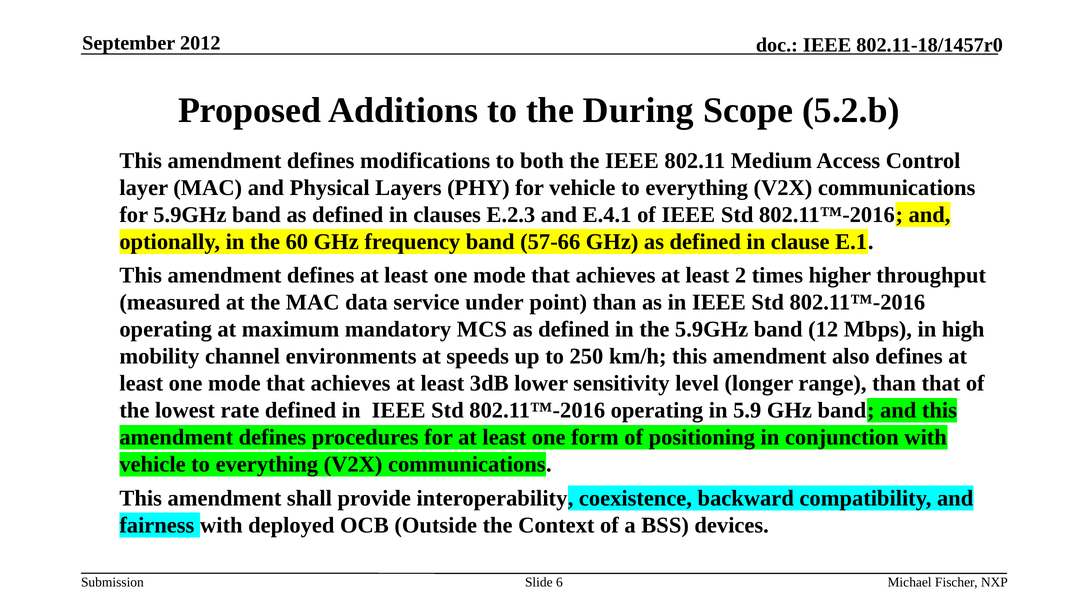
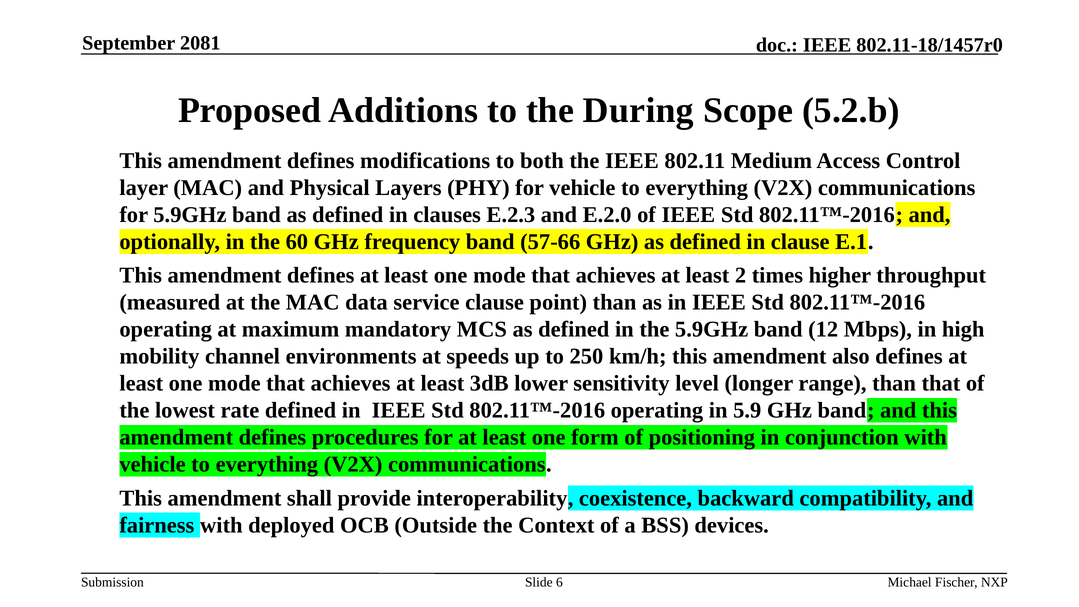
2012: 2012 -> 2081 (200, 43)
E.4.1: E.4.1 -> E.2.0 (607, 215)
service under: under -> clause (495, 302)
